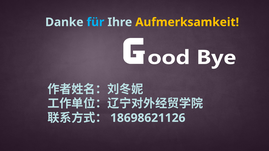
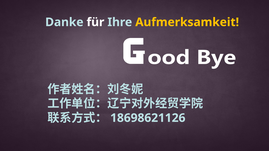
für colour: light blue -> white (95, 22)
